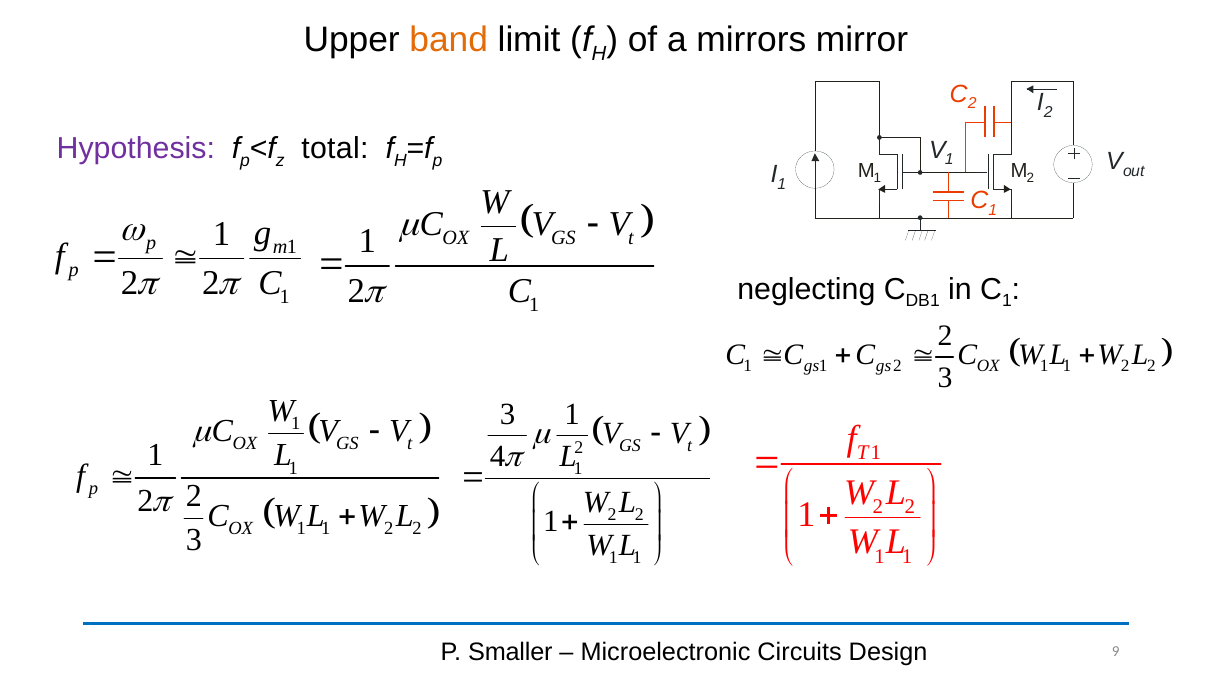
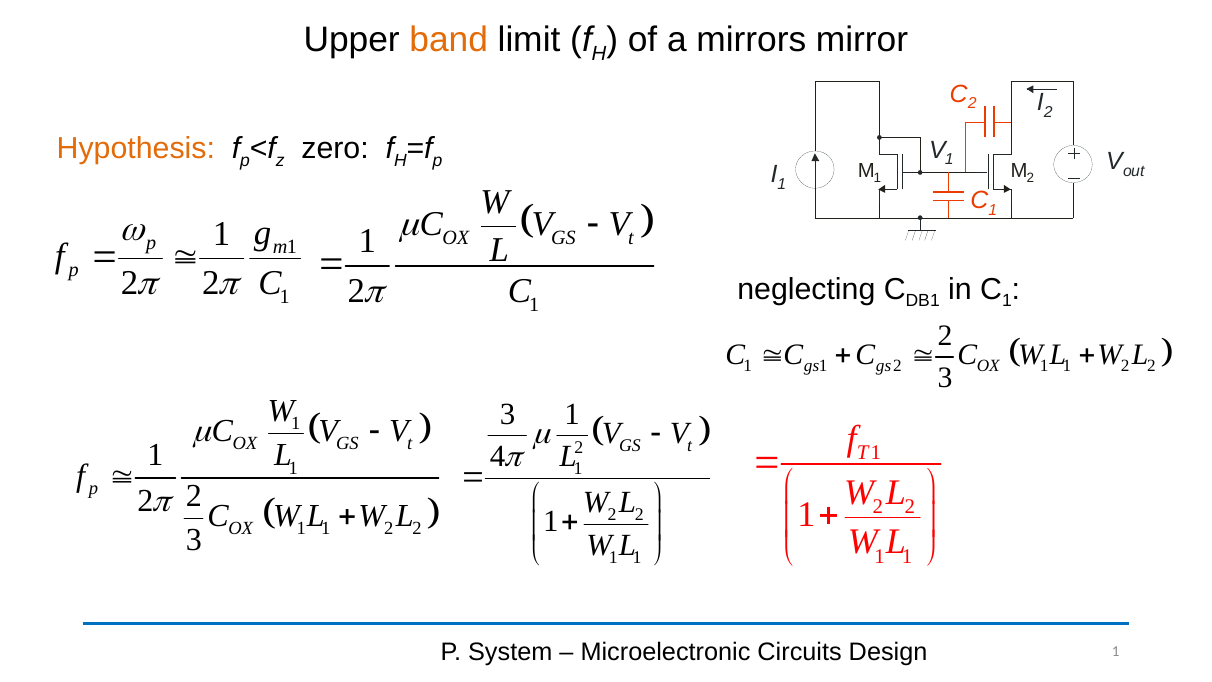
Hypothesis colour: purple -> orange (136, 148)
total: total -> zero (335, 148)
Smaller: Smaller -> System (510, 652)
Design 9: 9 -> 1 (1116, 651)
